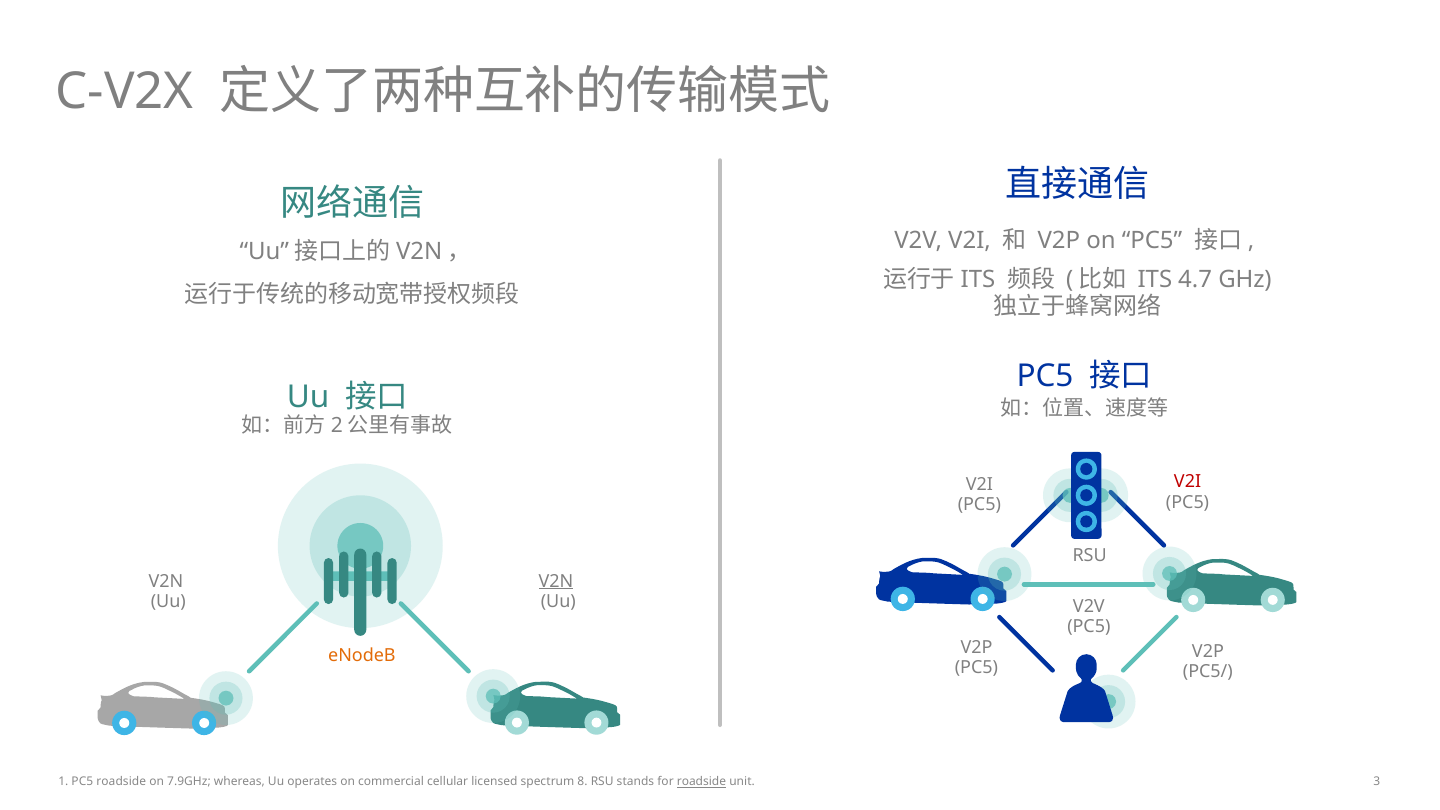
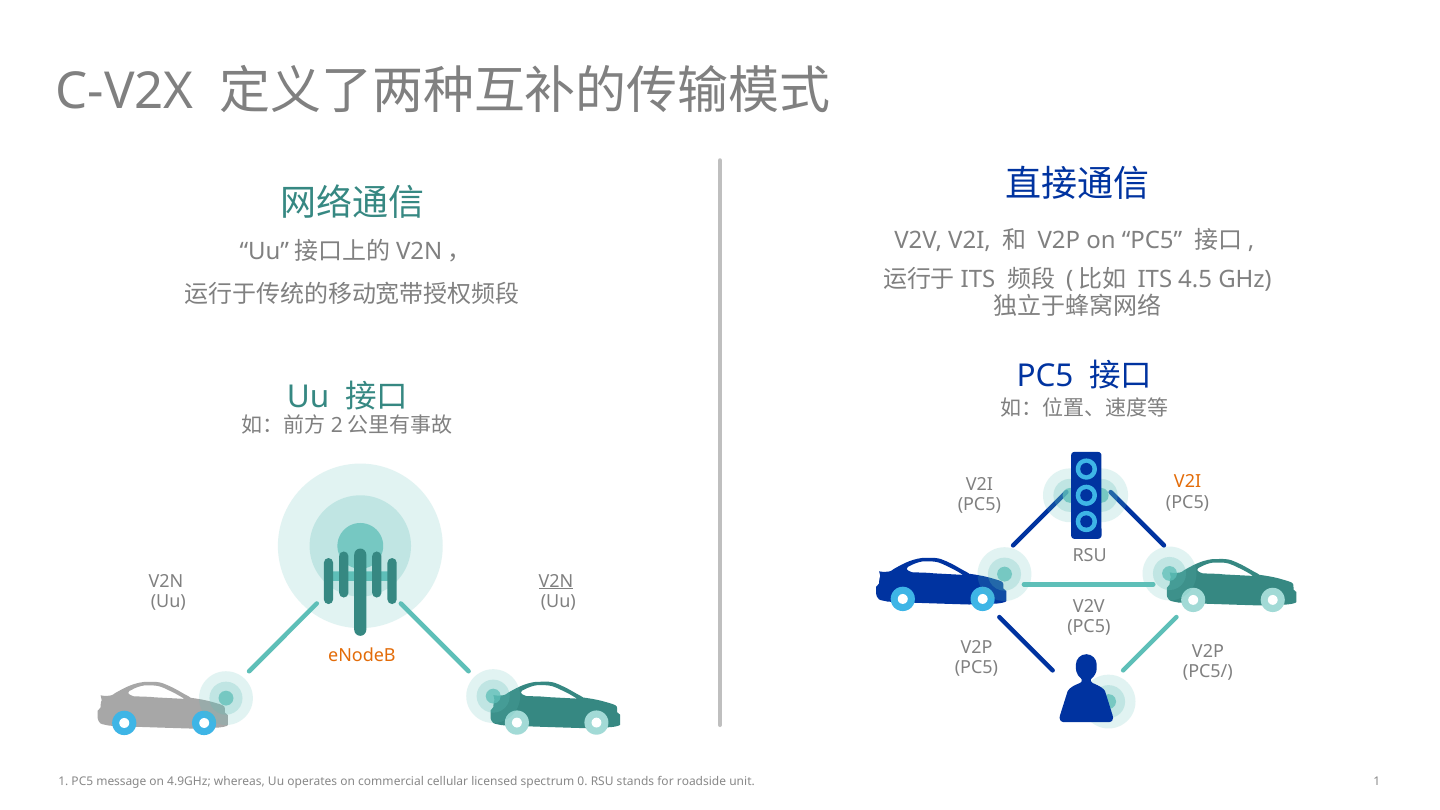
4.7: 4.7 -> 4.5 (1195, 279)
V2I colour: red -> orange (1188, 482)
PC5 roadside: roadside -> message (121, 782)
7.9GHz: 7.9GHz -> 4.9GHz (189, 782)
8: 8 -> 0 (583, 782)
roadside underline: present -> none (701, 782)
unit 3: 3 -> 1 (1377, 781)
